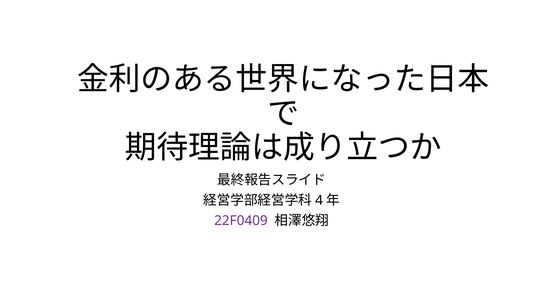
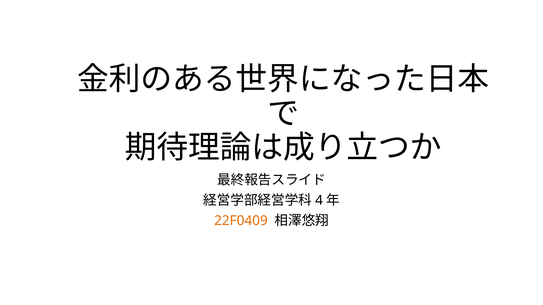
22F0409 colour: purple -> orange (241, 221)
